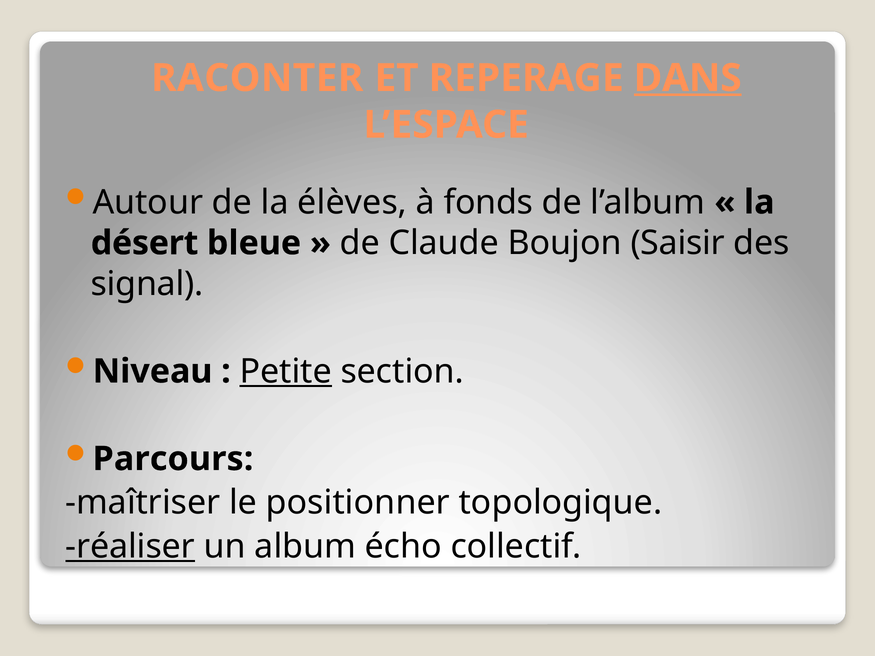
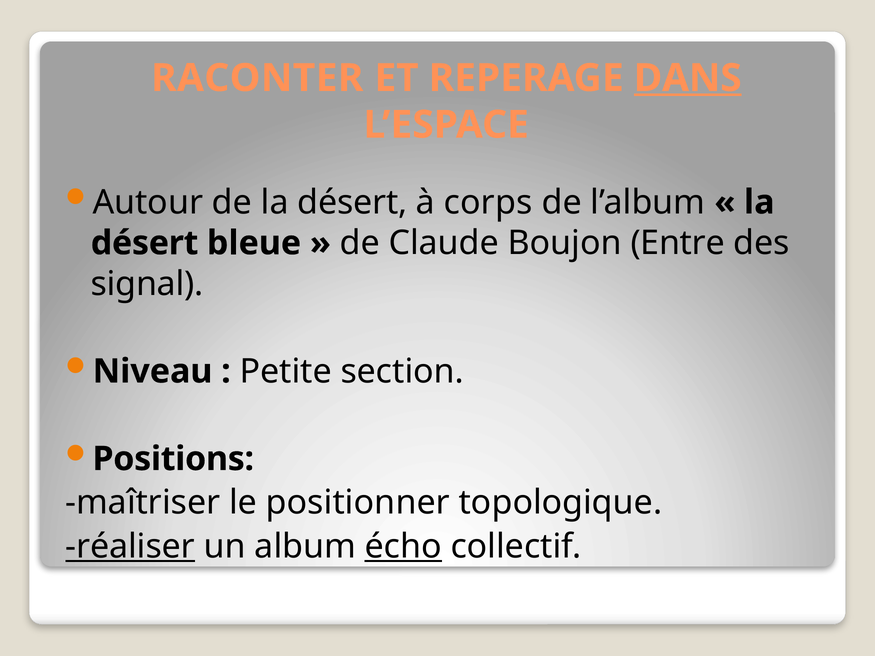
de la élèves: élèves -> désert (352, 202)
fonds: fonds -> corps (488, 202)
Saisir: Saisir -> Entre (678, 243)
Petite underline: present -> none (286, 371)
Parcours: Parcours -> Positions (173, 459)
écho underline: none -> present (403, 547)
